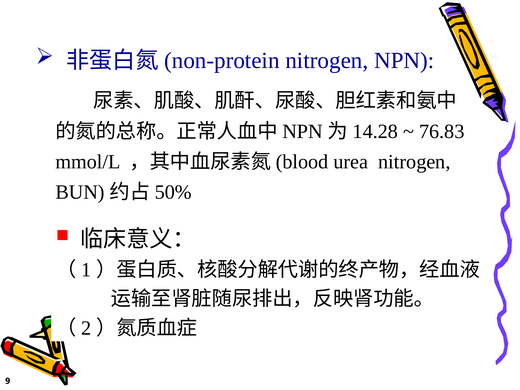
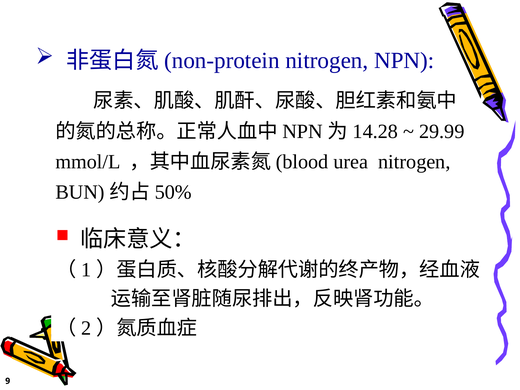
76.83: 76.83 -> 29.99 (442, 132)
